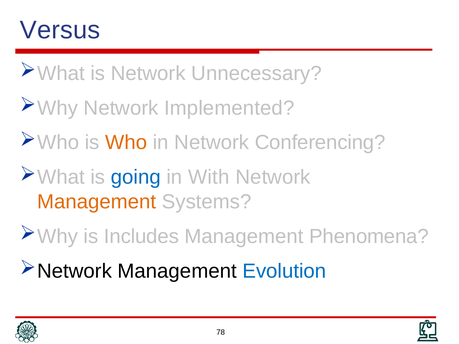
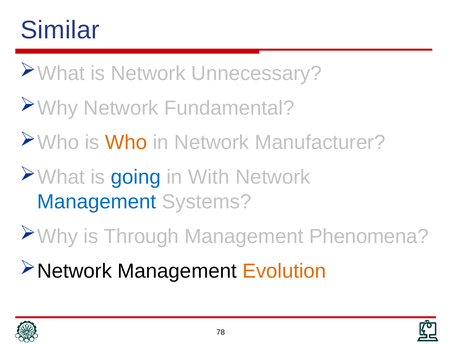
Versus: Versus -> Similar (60, 30)
Implemented: Implemented -> Fundamental (229, 108)
Conferencing: Conferencing -> Manufacturer (320, 143)
Management colour: orange -> blue (97, 202)
Includes: Includes -> Through (141, 237)
Evolution colour: blue -> orange (284, 271)
